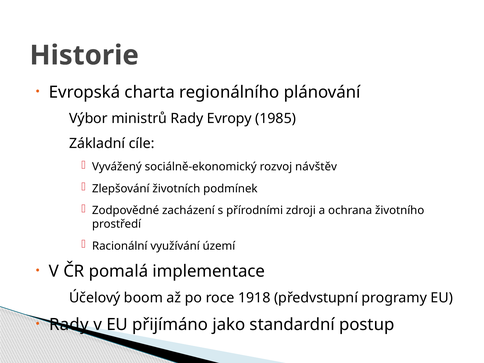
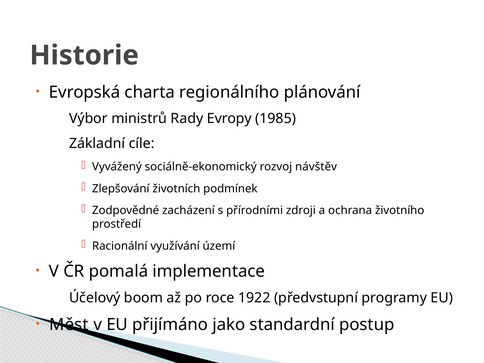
1918: 1918 -> 1922 (254, 298)
Rady: Rady -> Měst (69, 325)
